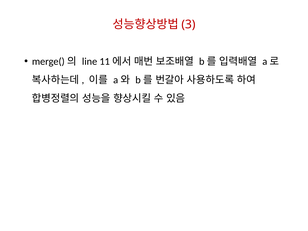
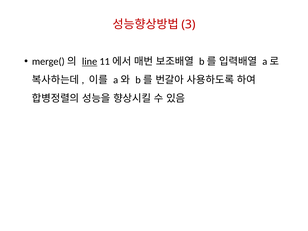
line underline: none -> present (90, 62)
